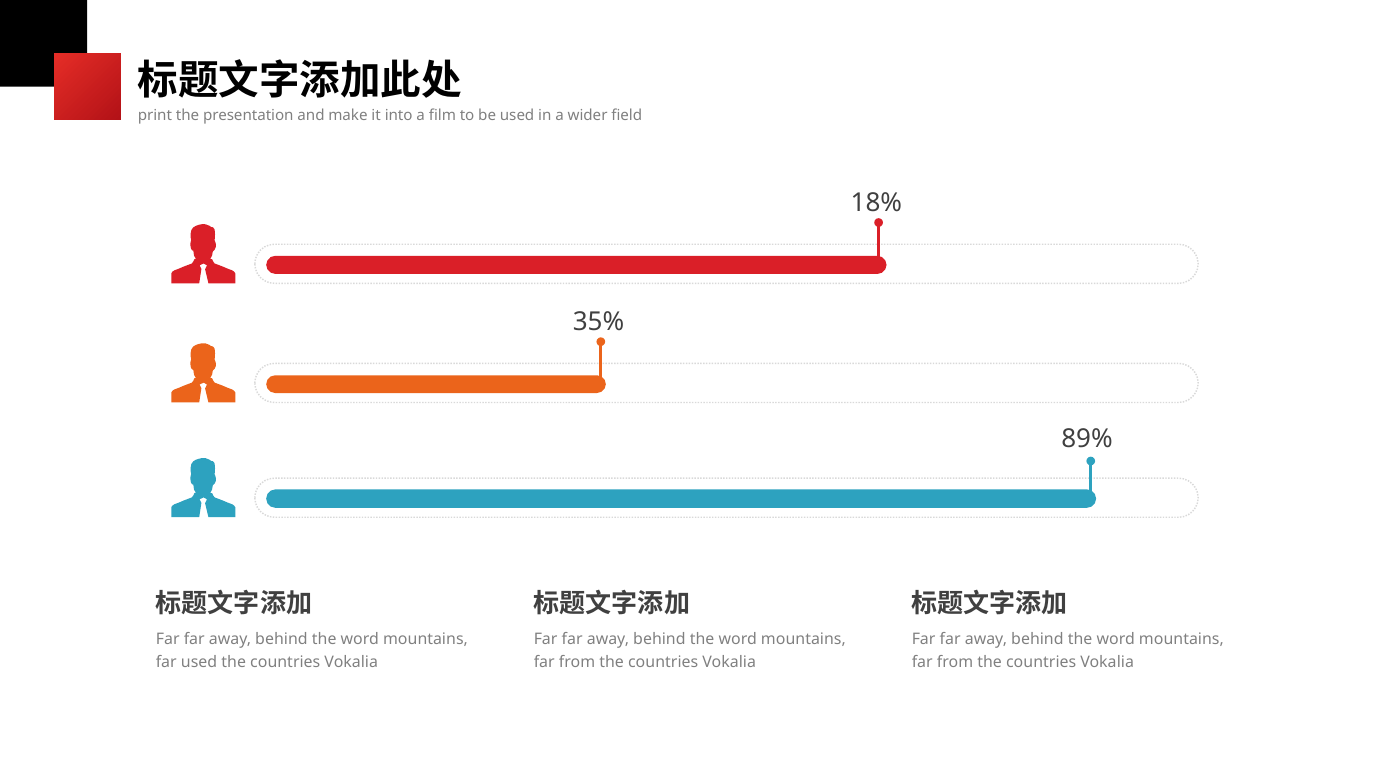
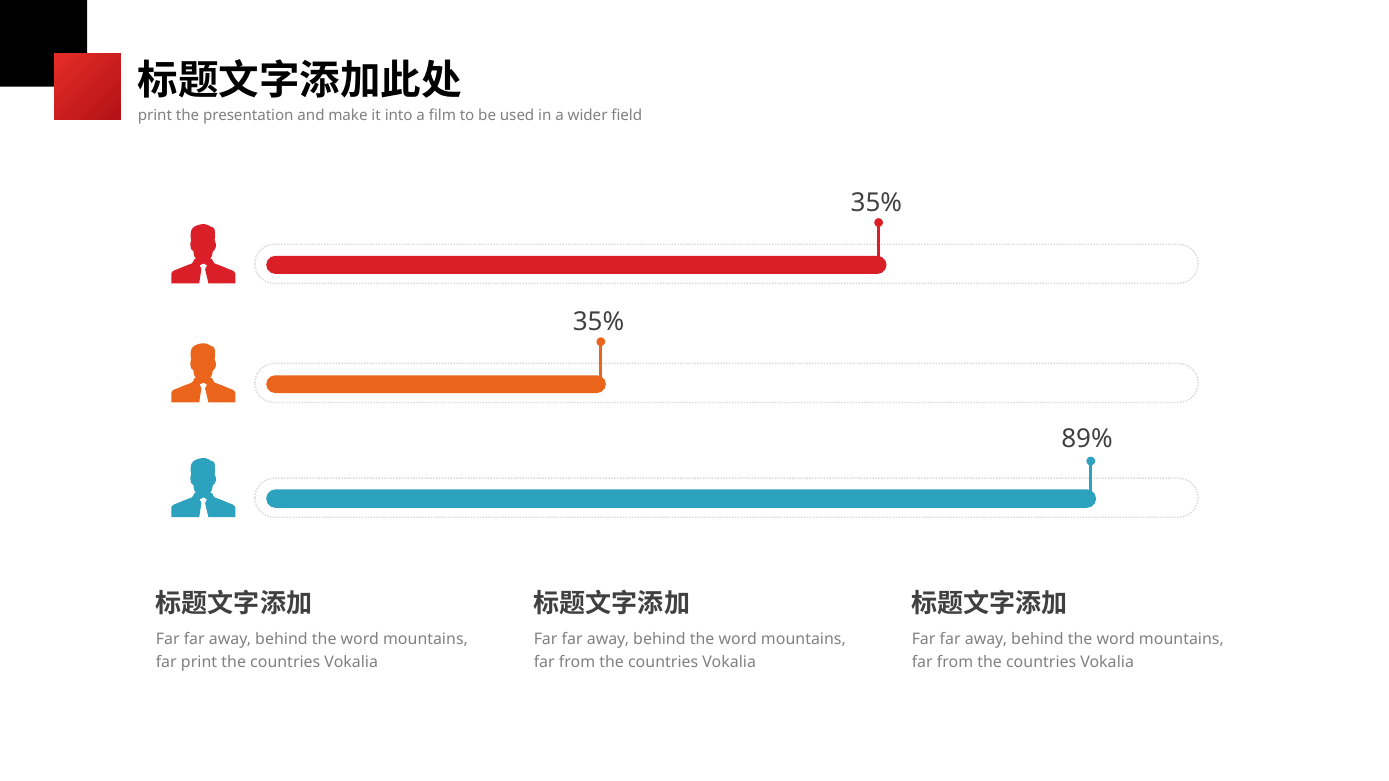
18%: 18% -> 35% (876, 203)
far used: used -> print (199, 662)
